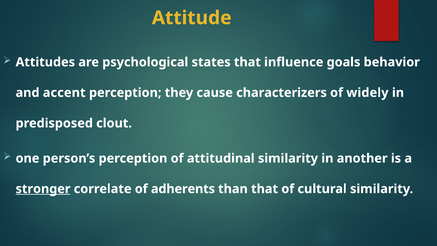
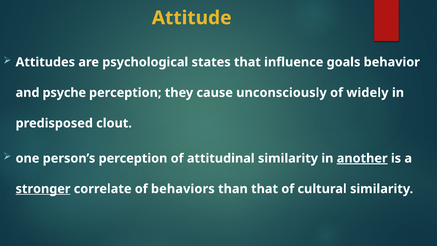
accent: accent -> psyche (64, 93)
characterizers: characterizers -> unconsciously (281, 93)
another underline: none -> present (362, 158)
adherents: adherents -> behaviors (183, 189)
